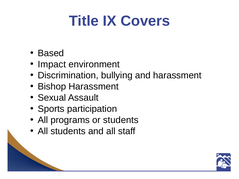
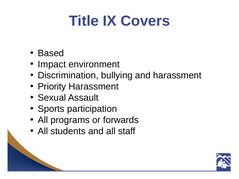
Bishop: Bishop -> Priority (52, 87)
or students: students -> forwards (121, 120)
